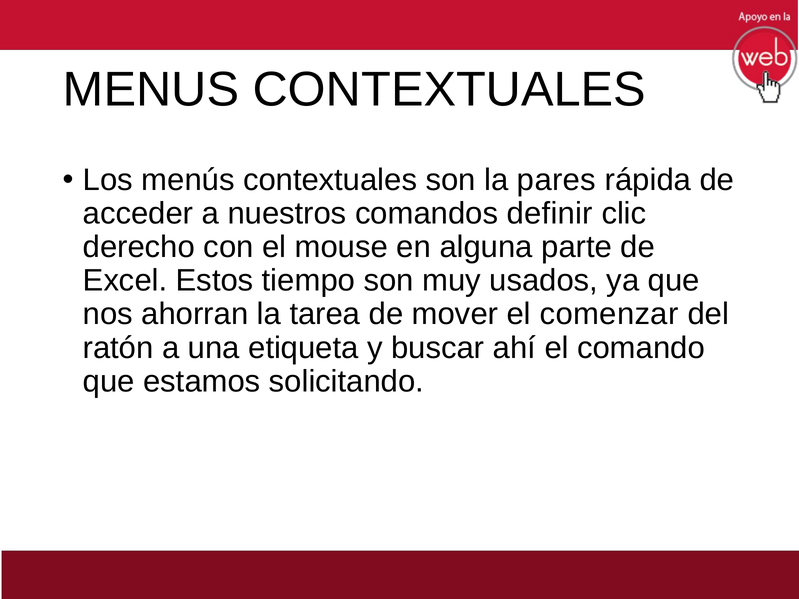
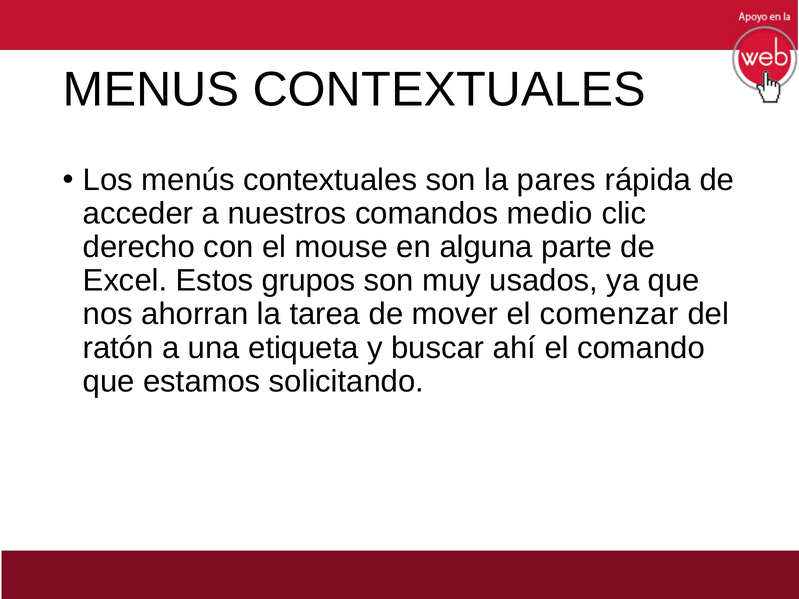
definir: definir -> medio (550, 214)
tiempo: tiempo -> grupos (309, 281)
